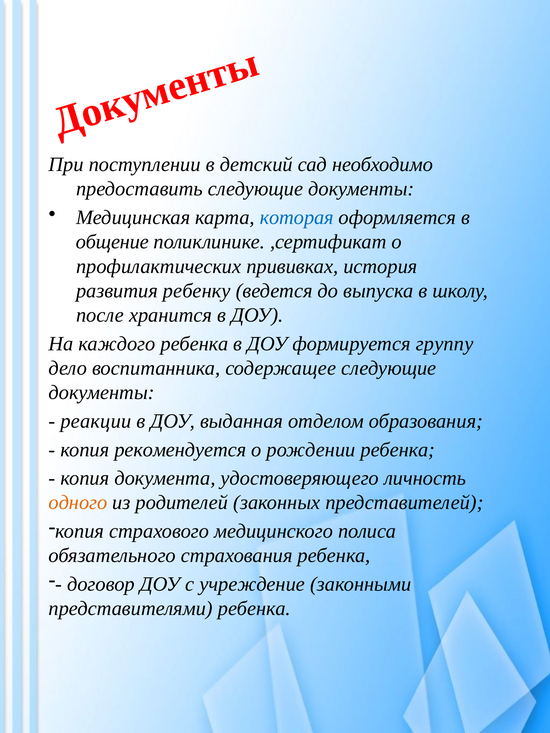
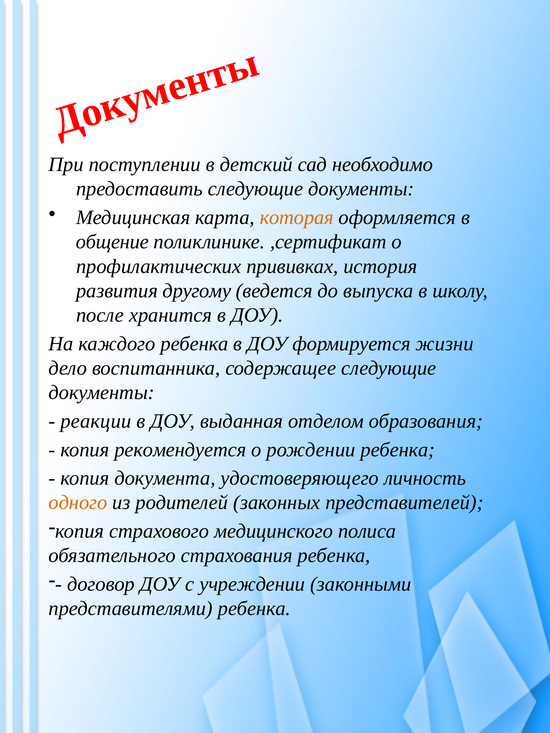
которая colour: blue -> orange (297, 218)
ребенку: ребенку -> другому (197, 291)
группу: группу -> жизни (445, 344)
учреждение: учреждение -> учреждении (252, 584)
